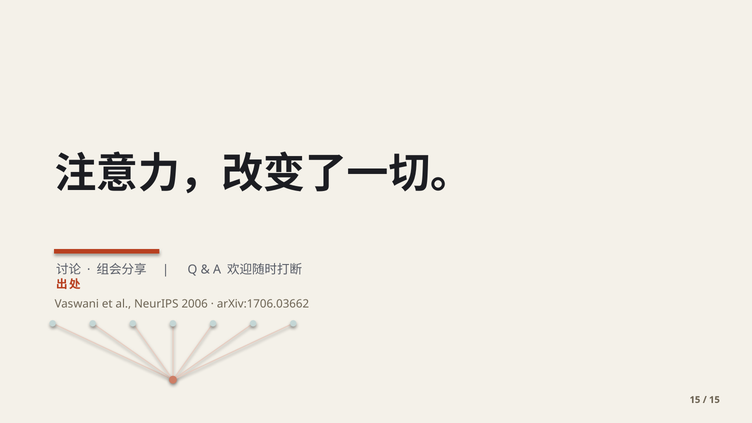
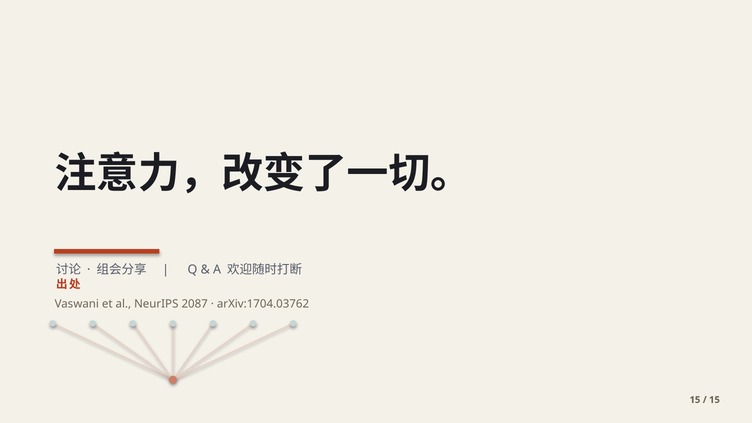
2006: 2006 -> 2087 (195, 304)
arXiv:1706.03662: arXiv:1706.03662 -> arXiv:1704.03762 (263, 304)
